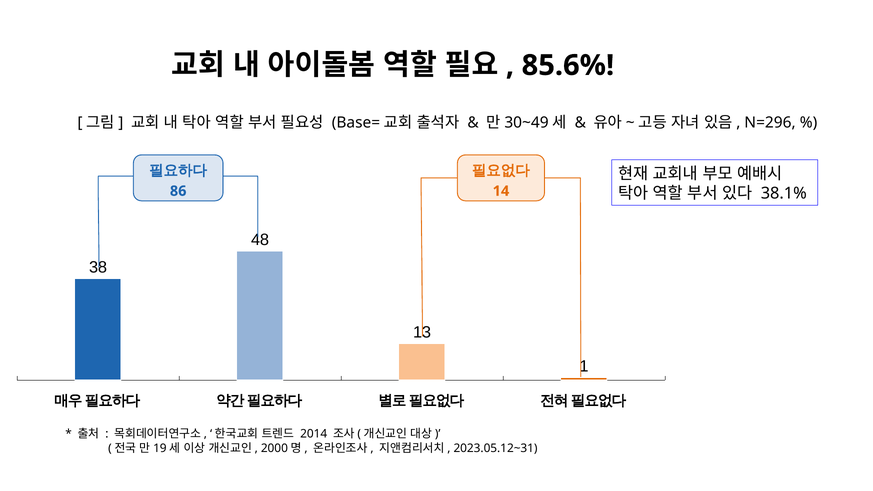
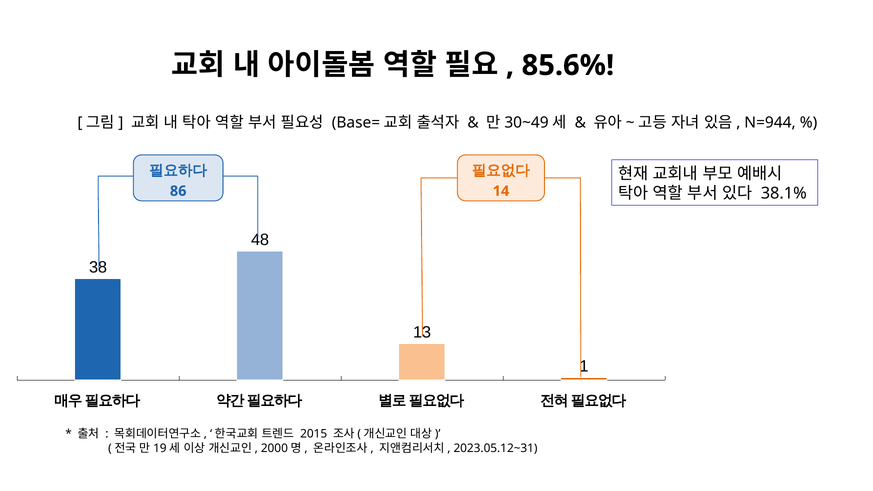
N=296: N=296 -> N=944 (770, 123)
2014: 2014 -> 2015 (314, 434)
